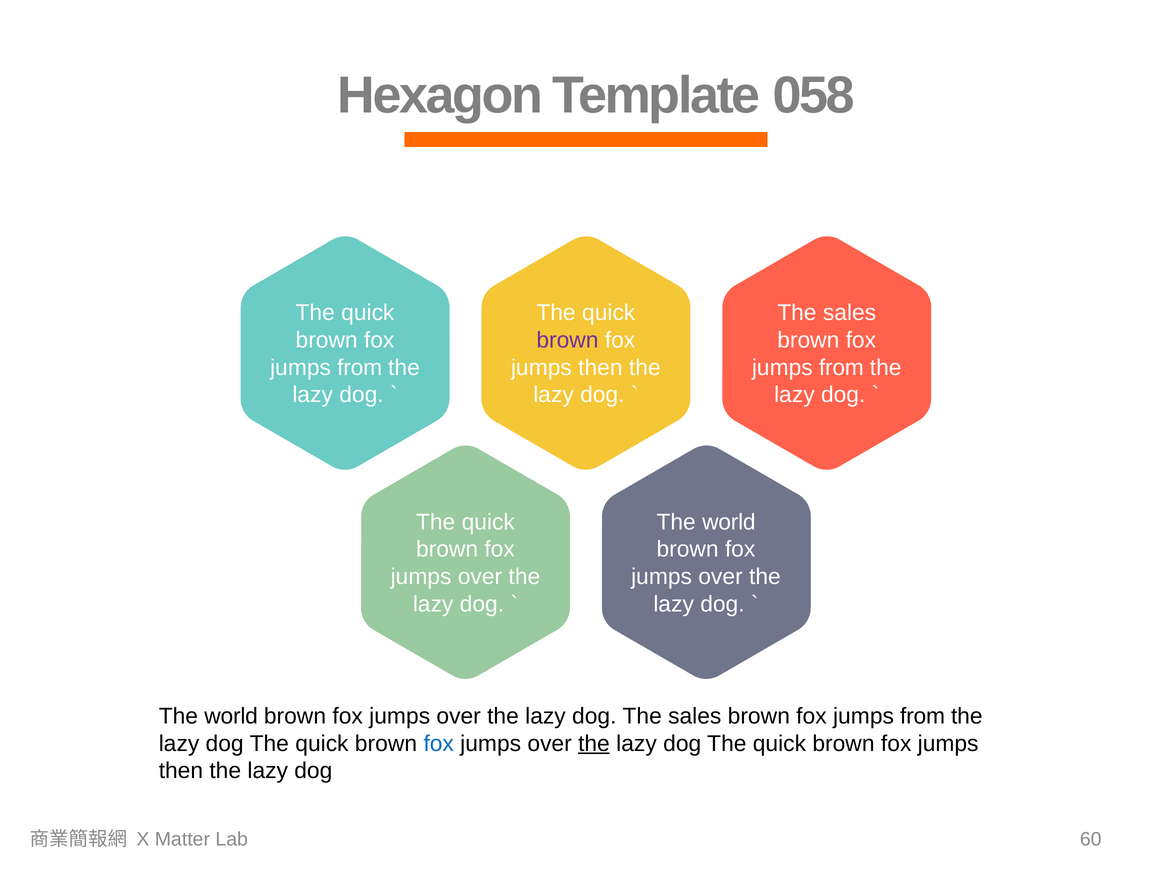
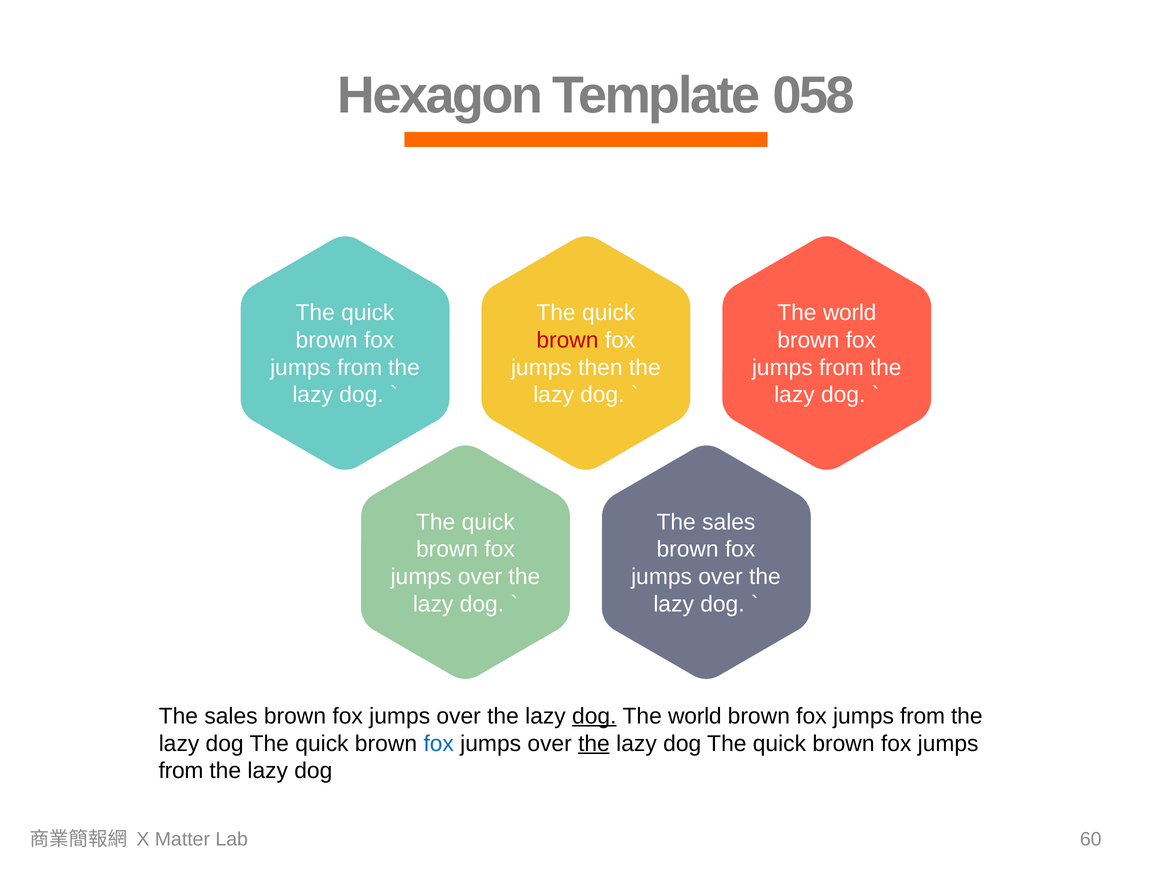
sales: sales -> world (850, 313)
brown colour: purple -> red (567, 340)
world: world -> sales (729, 522)
world: world -> sales (231, 716)
dog underline: none -> present (594, 716)
sales: sales -> world (695, 716)
then: then -> from (181, 771)
